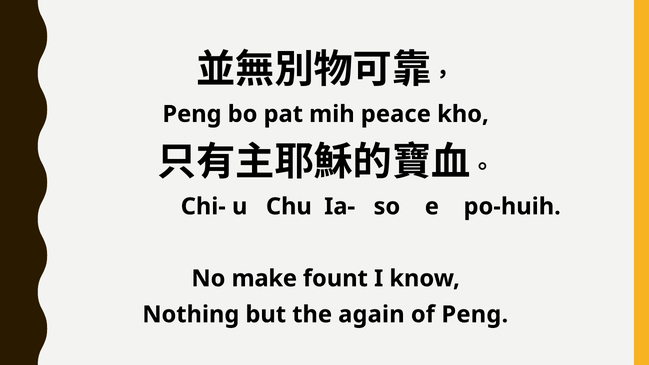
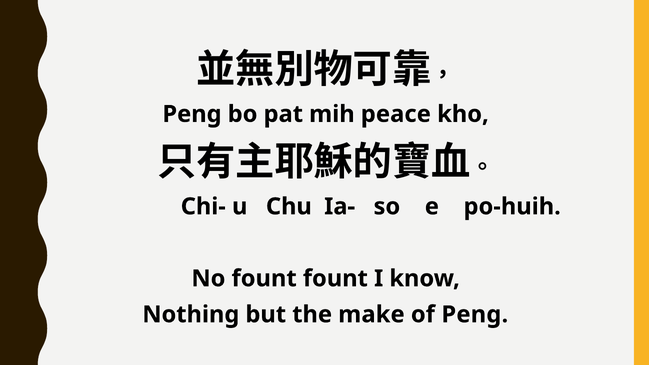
No make: make -> fount (264, 279)
again: again -> make (371, 315)
